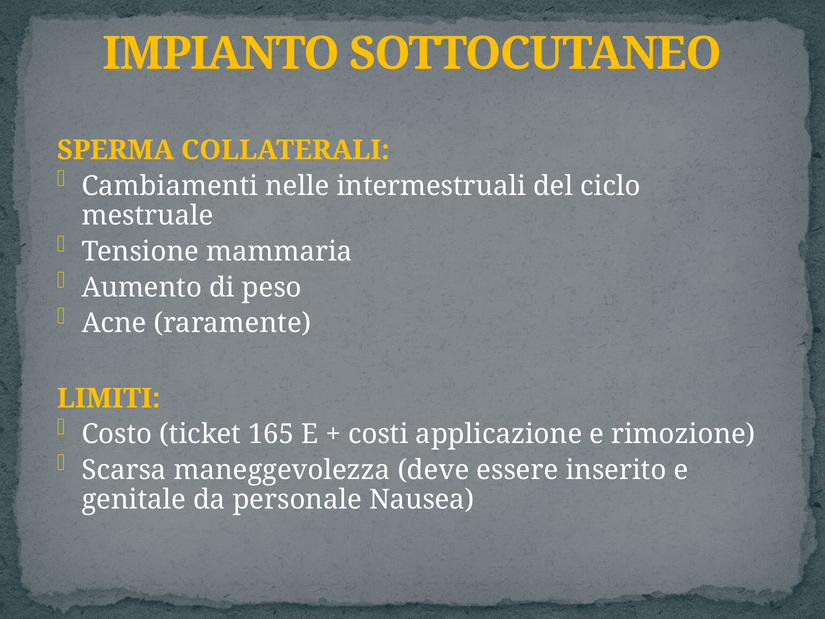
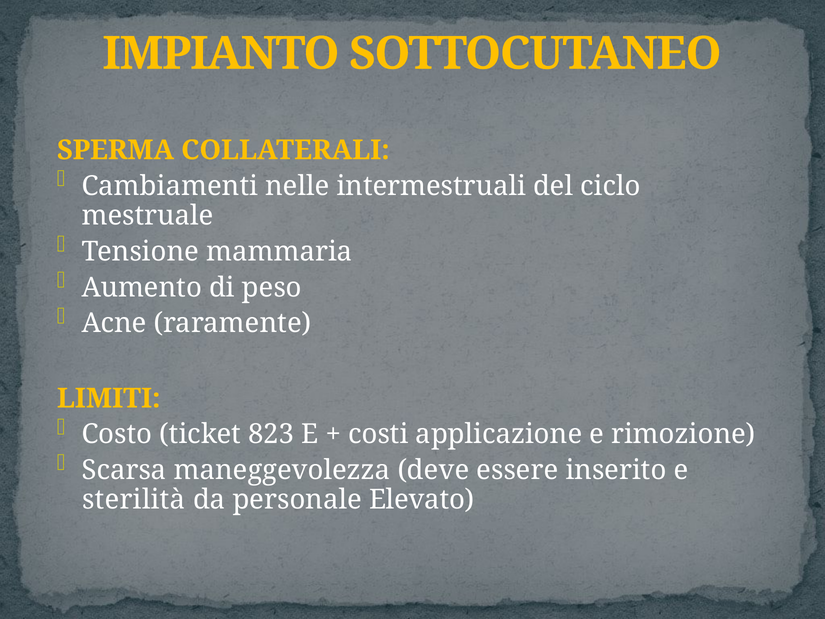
165: 165 -> 823 (271, 434)
genitale: genitale -> sterilità (134, 500)
Nausea: Nausea -> Elevato (422, 500)
